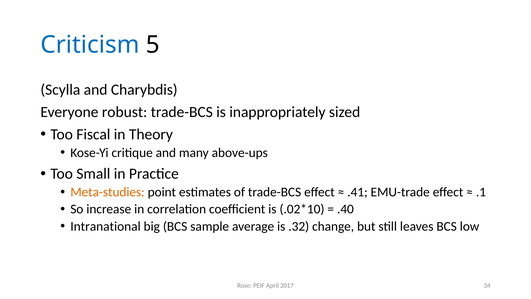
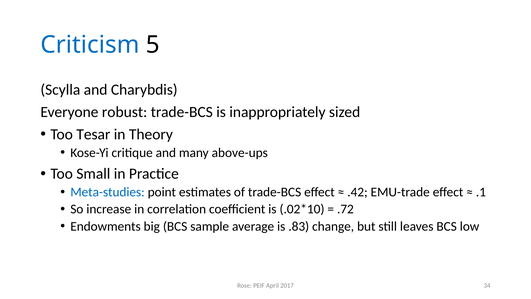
Fiscal: Fiscal -> Tesar (93, 134)
Meta-studies colour: orange -> blue (108, 192)
.41: .41 -> .42 (357, 192)
.40: .40 -> .72 (345, 209)
Intranational: Intranational -> Endowments (106, 226)
.32: .32 -> .83 (299, 226)
